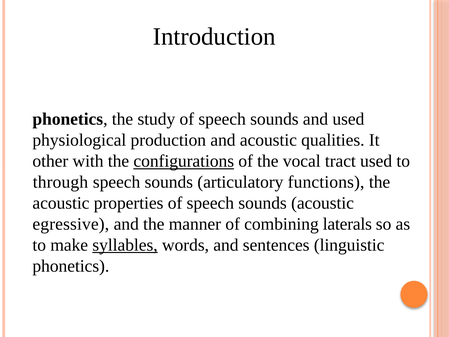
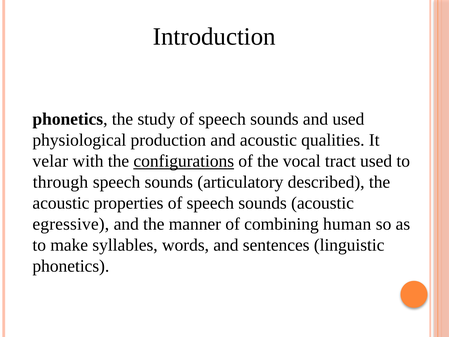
other: other -> velar (50, 161)
functions: functions -> described (326, 182)
laterals: laterals -> human (347, 224)
syllables underline: present -> none (125, 245)
